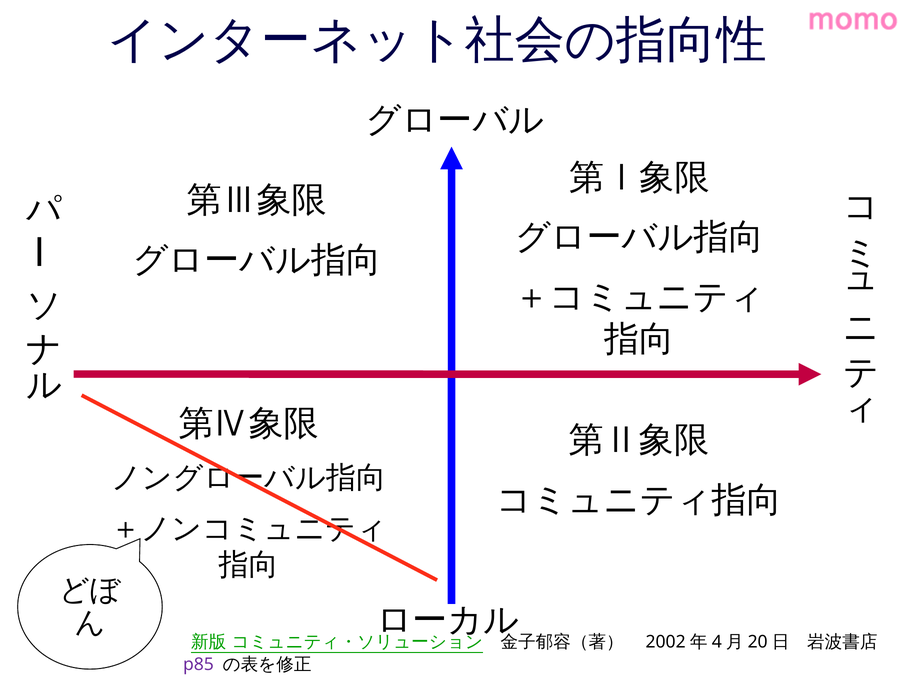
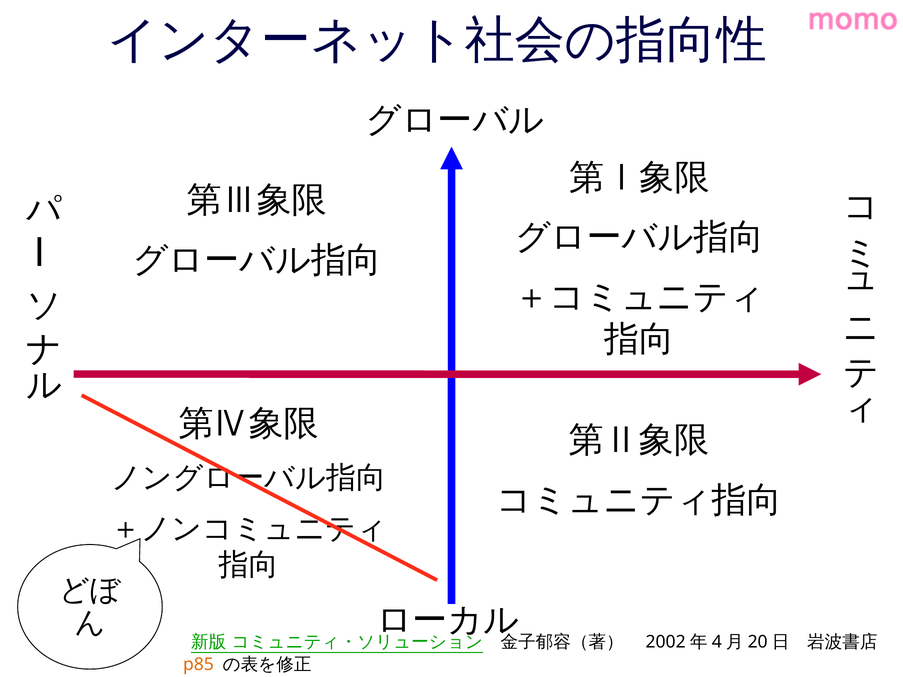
p85 colour: purple -> orange (198, 665)
